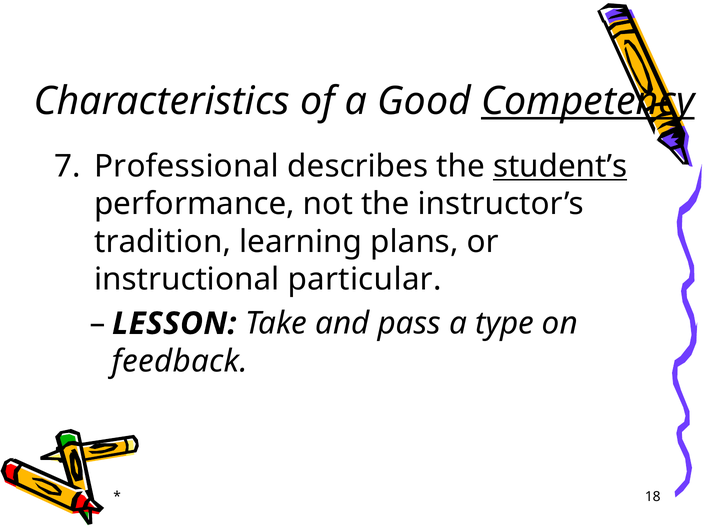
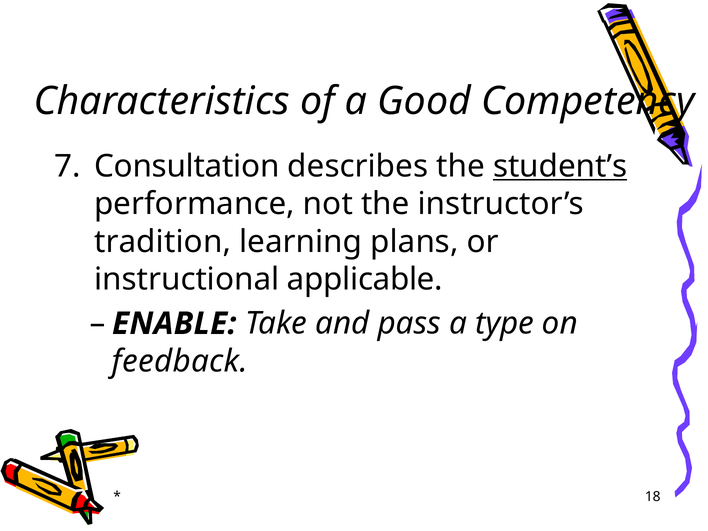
Competency underline: present -> none (588, 101)
Professional: Professional -> Consultation (187, 166)
particular: particular -> applicable (365, 280)
LESSON: LESSON -> ENABLE (174, 324)
